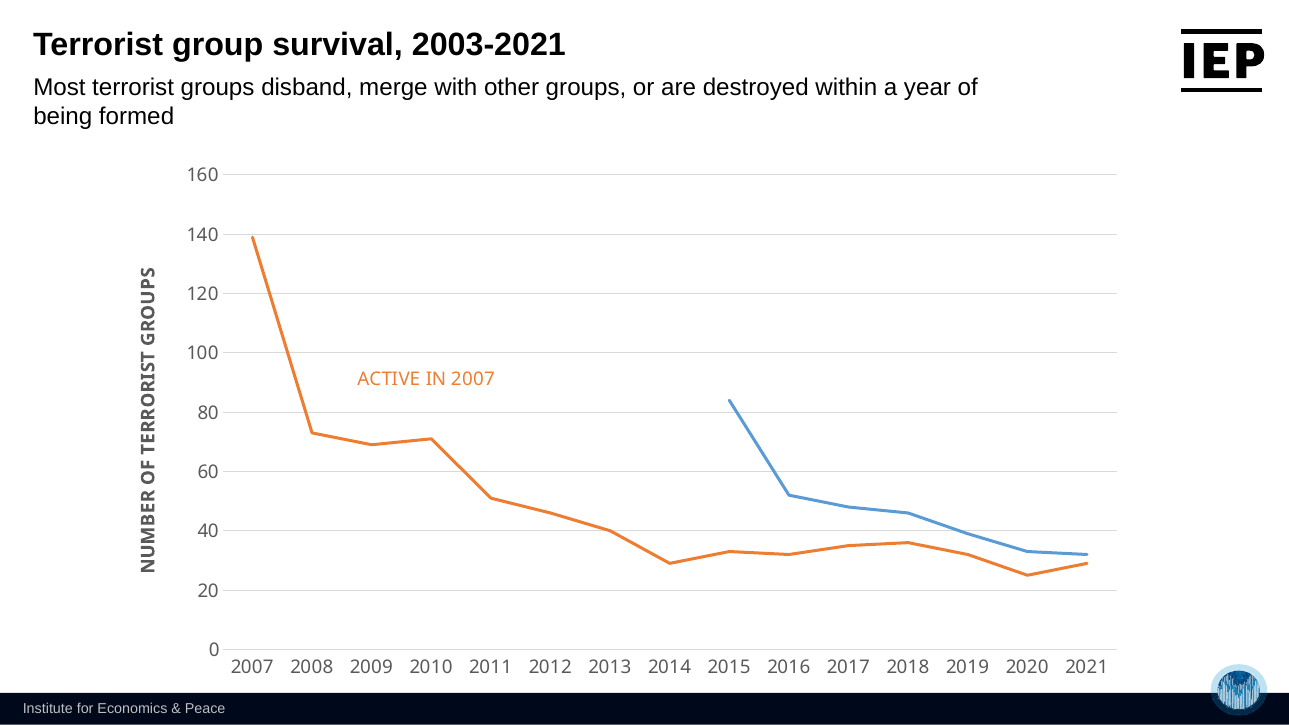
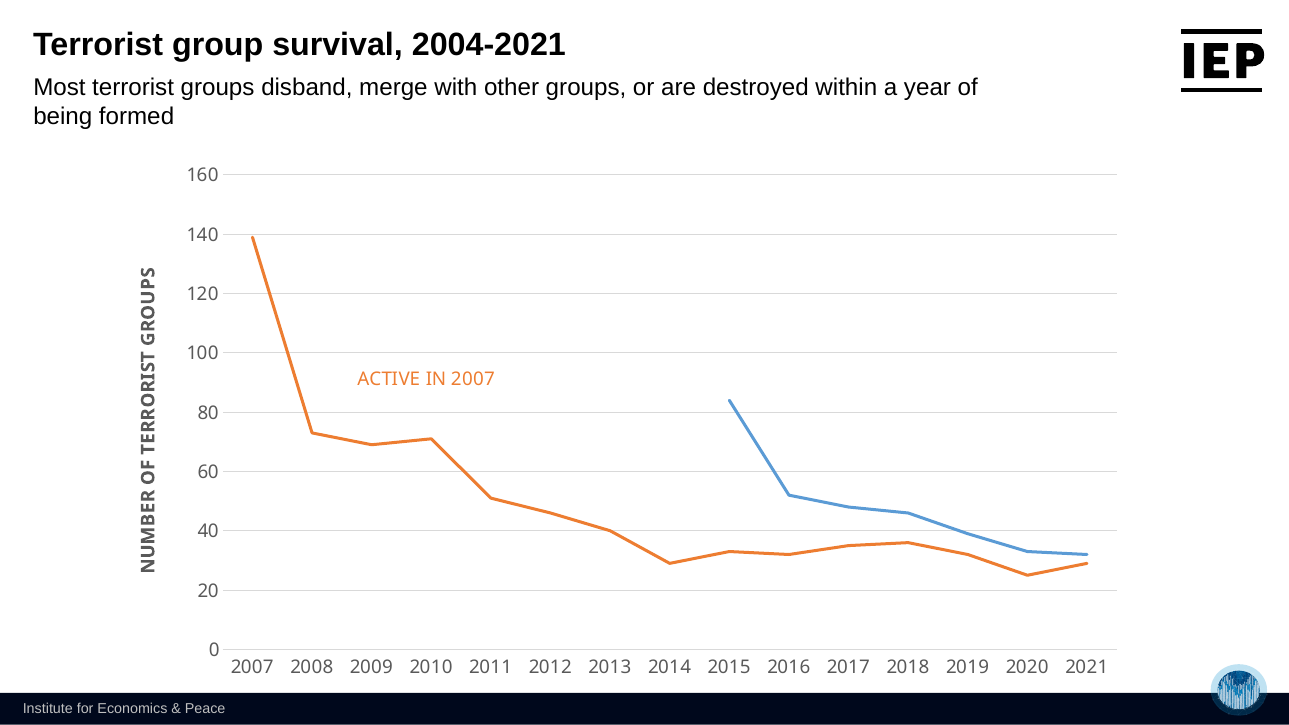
2003-2021: 2003-2021 -> 2004-2021 (489, 45)
